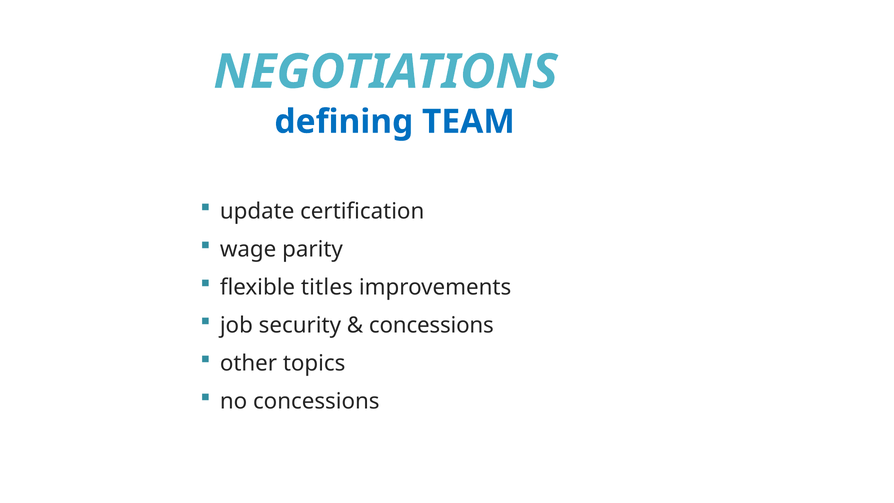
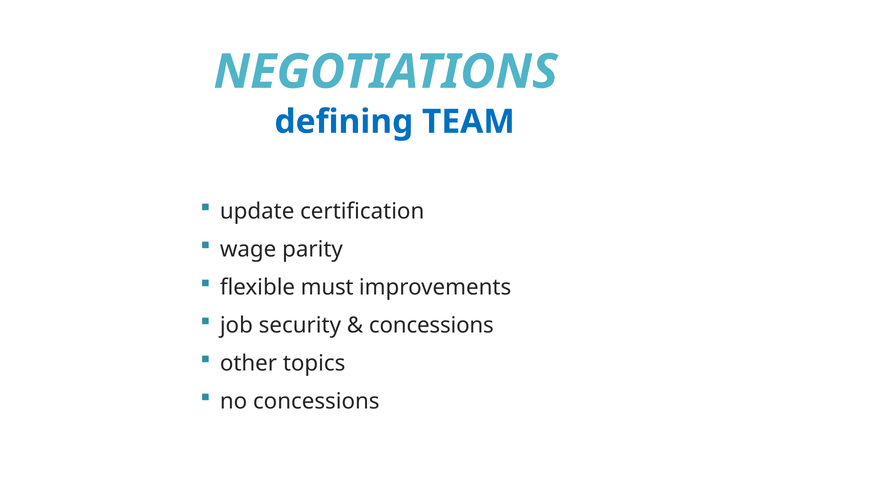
titles: titles -> must (327, 287)
